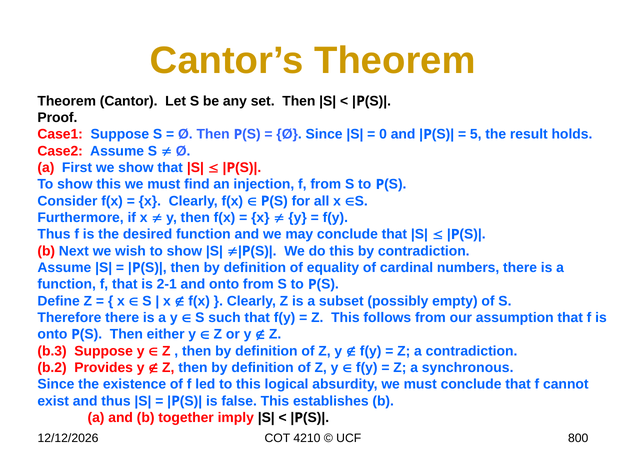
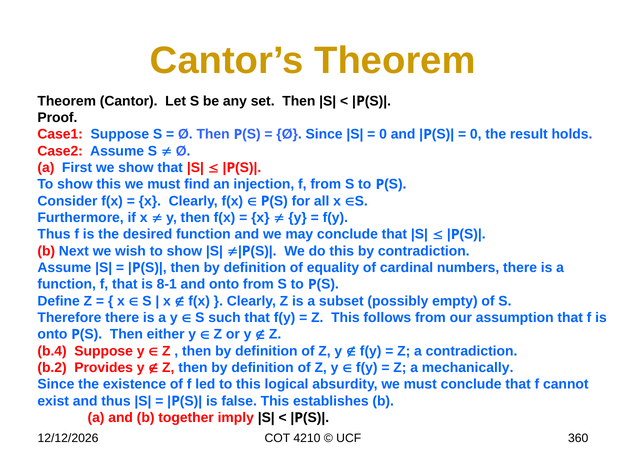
5: 5 -> 0 (476, 134)
2-1: 2-1 -> 8-1 (167, 285)
b.3: b.3 -> b.4 (52, 351)
synchronous: synchronous -> mechanically (468, 368)
800: 800 -> 360 (578, 439)
